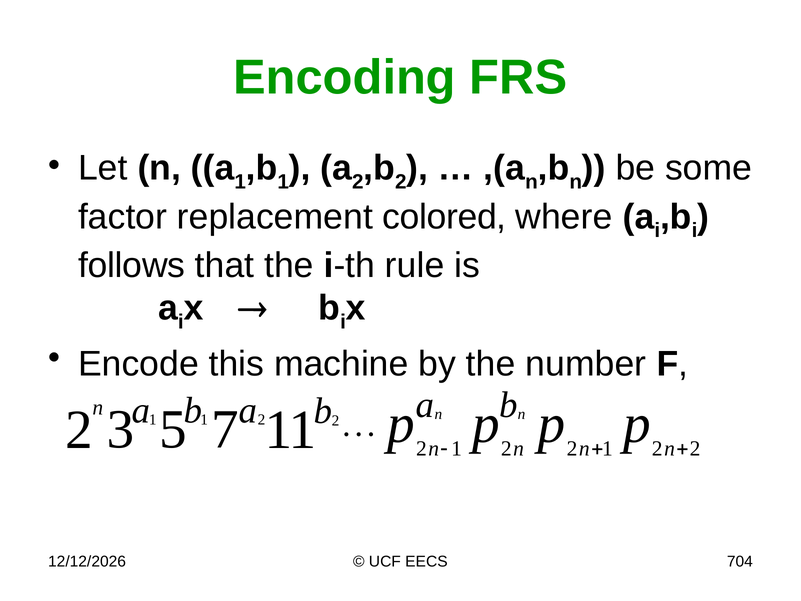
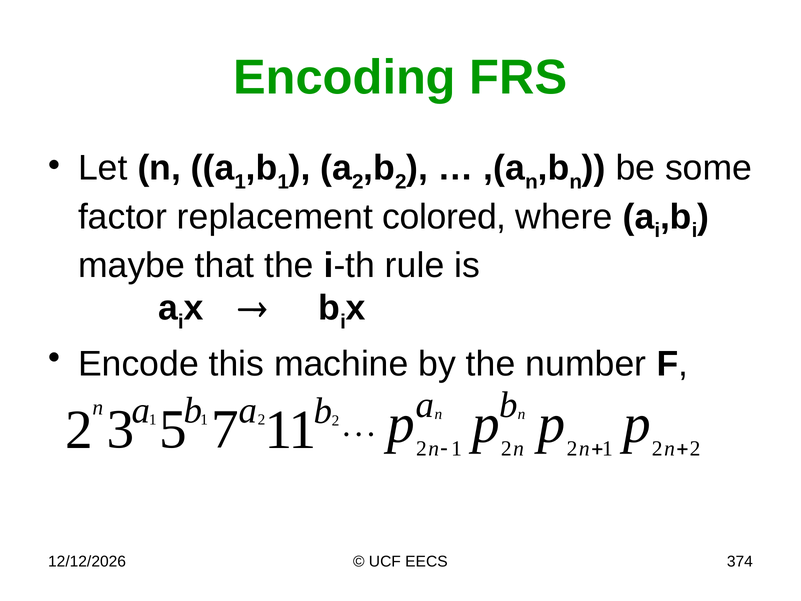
follows: follows -> maybe (132, 265)
704: 704 -> 374 (740, 562)
